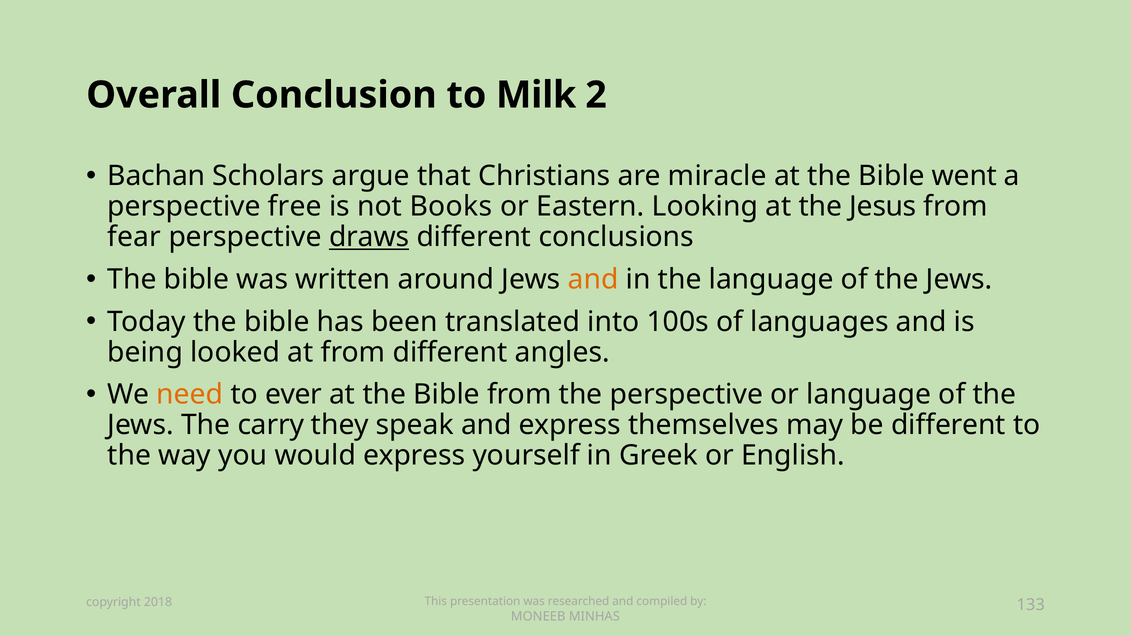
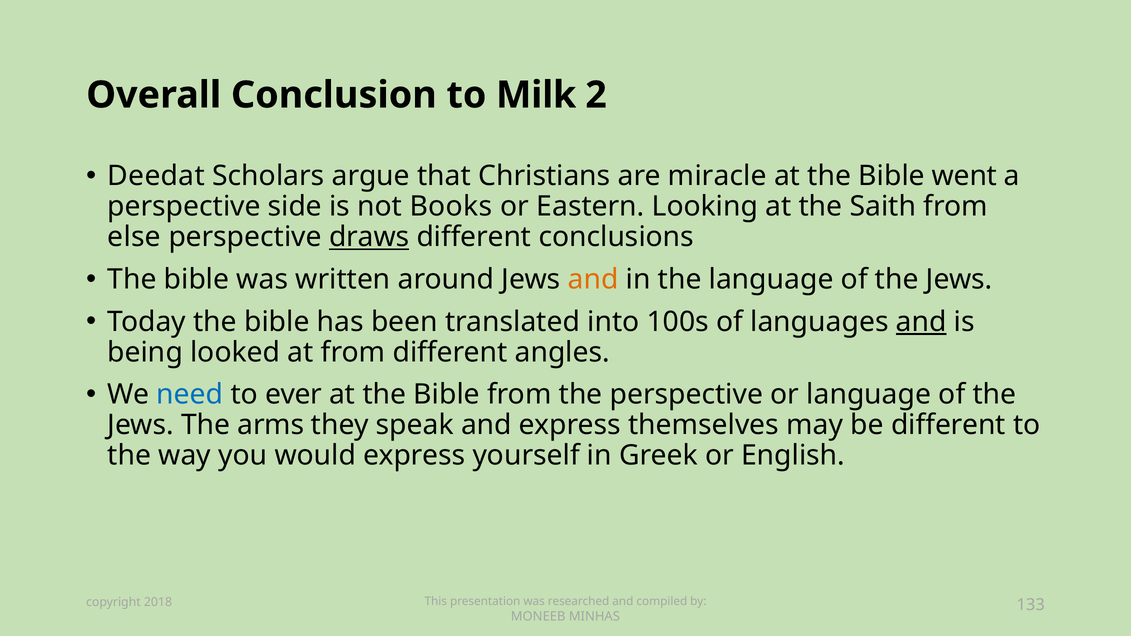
Bachan: Bachan -> Deedat (156, 176)
free: free -> side (295, 207)
Jesus: Jesus -> Saith (883, 207)
fear: fear -> else (134, 237)
and underline: none -> present (921, 322)
need colour: orange -> blue (190, 395)
carry: carry -> arms (271, 425)
